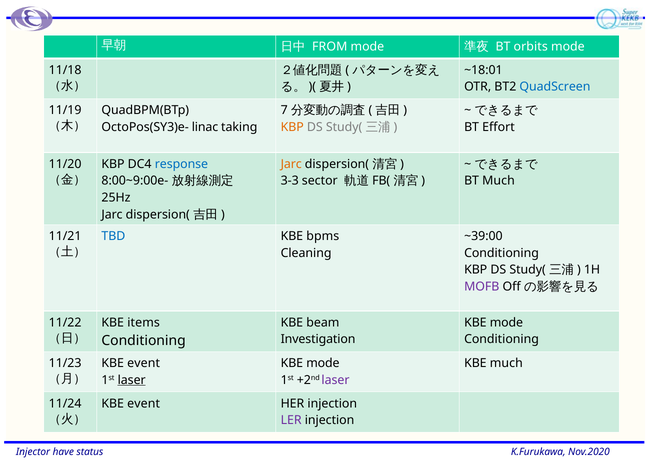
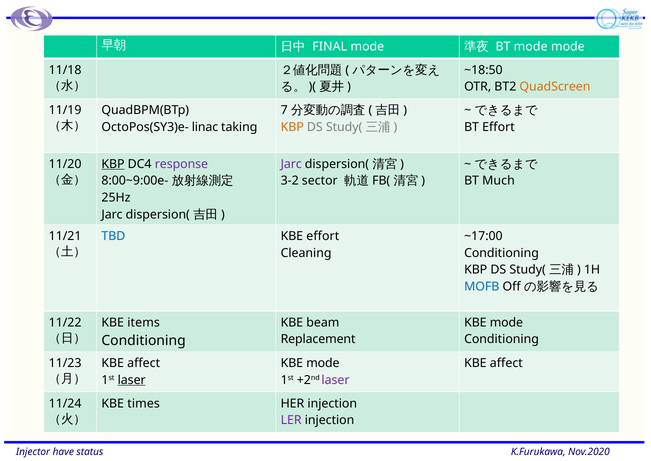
FROM: FROM -> FINAL (330, 47)
BT orbits: orbits -> mode (531, 47)
~18:01: ~18:01 -> ~18:50 (483, 70)
QuadScreen colour: blue -> orange (555, 87)
KBP underline: none -> present (113, 164)
response colour: blue -> purple (181, 164)
Jarc colour: orange -> purple (291, 164)
3-3: 3-3 -> 3-2 (290, 181)
KBE bpms: bpms -> effort (323, 236)
~39:00: ~39:00 -> ~17:00 (483, 236)
MOFB colour: purple -> blue (482, 286)
Investigation: Investigation -> Replacement (318, 339)
event: event -> affect (144, 363)
much: much -> affect (506, 363)
event: event -> times (144, 403)
